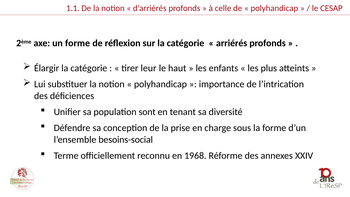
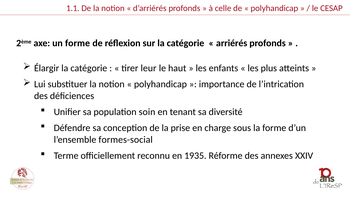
sont: sont -> soin (147, 112)
besoins-social: besoins-social -> formes-social (126, 140)
1968: 1968 -> 1935 (195, 156)
